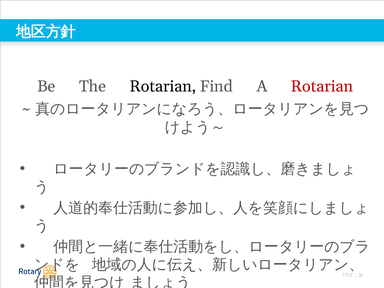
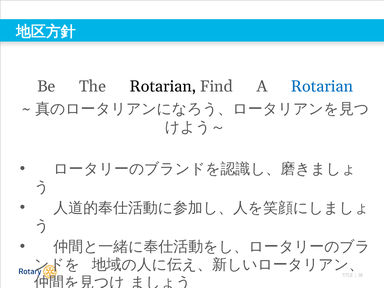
Rotarian colour: red -> blue (322, 86)
